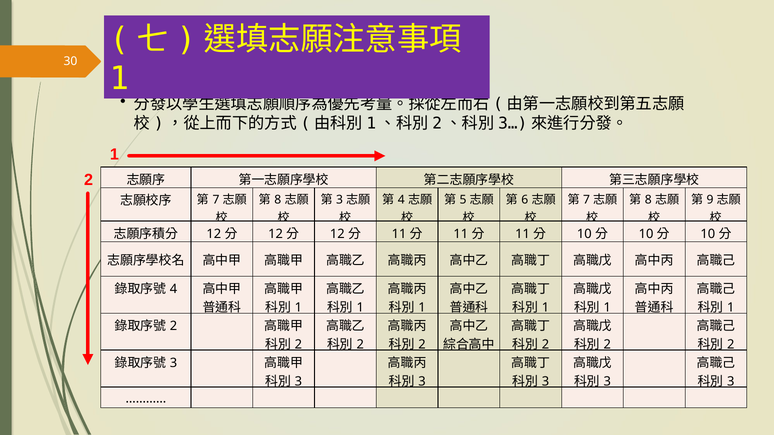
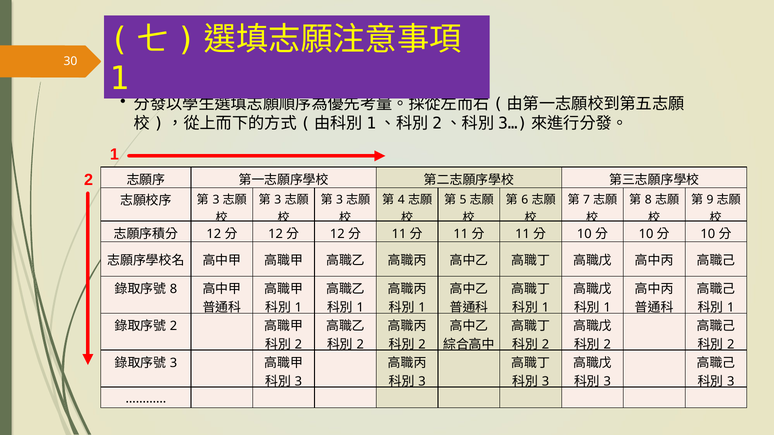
8: 8 -> 3 (278, 200)
7: 7 -> 3 (216, 200)
4: 4 -> 8 (174, 289)
